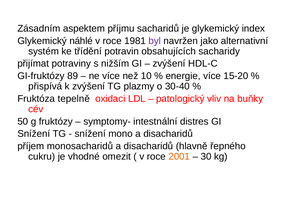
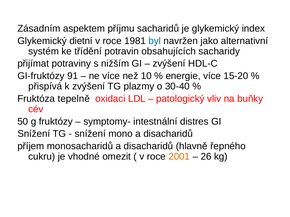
náhlé: náhlé -> dietní (81, 41)
byl colour: purple -> blue (155, 41)
89: 89 -> 91 (73, 76)
30: 30 -> 26 (206, 157)
